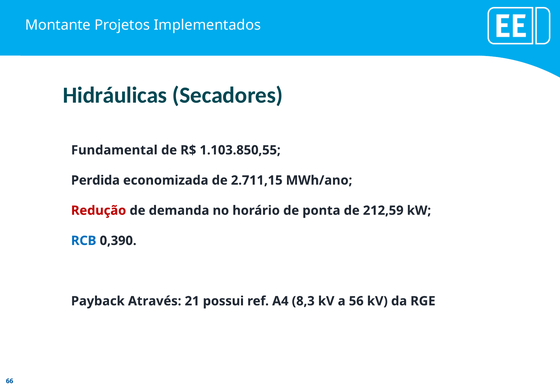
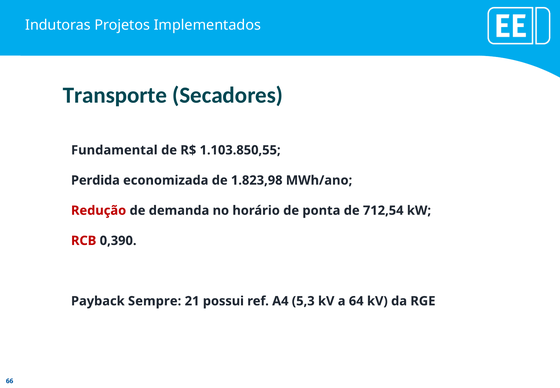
Montante: Montante -> Indutoras (58, 25)
Hidráulicas: Hidráulicas -> Transporte (115, 95)
2.711,15: 2.711,15 -> 1.823,98 (257, 180)
212,59: 212,59 -> 712,54 (383, 210)
RCB colour: blue -> red (84, 241)
Através: Através -> Sempre (155, 301)
8,3: 8,3 -> 5,3 (303, 301)
56: 56 -> 64 (356, 301)
